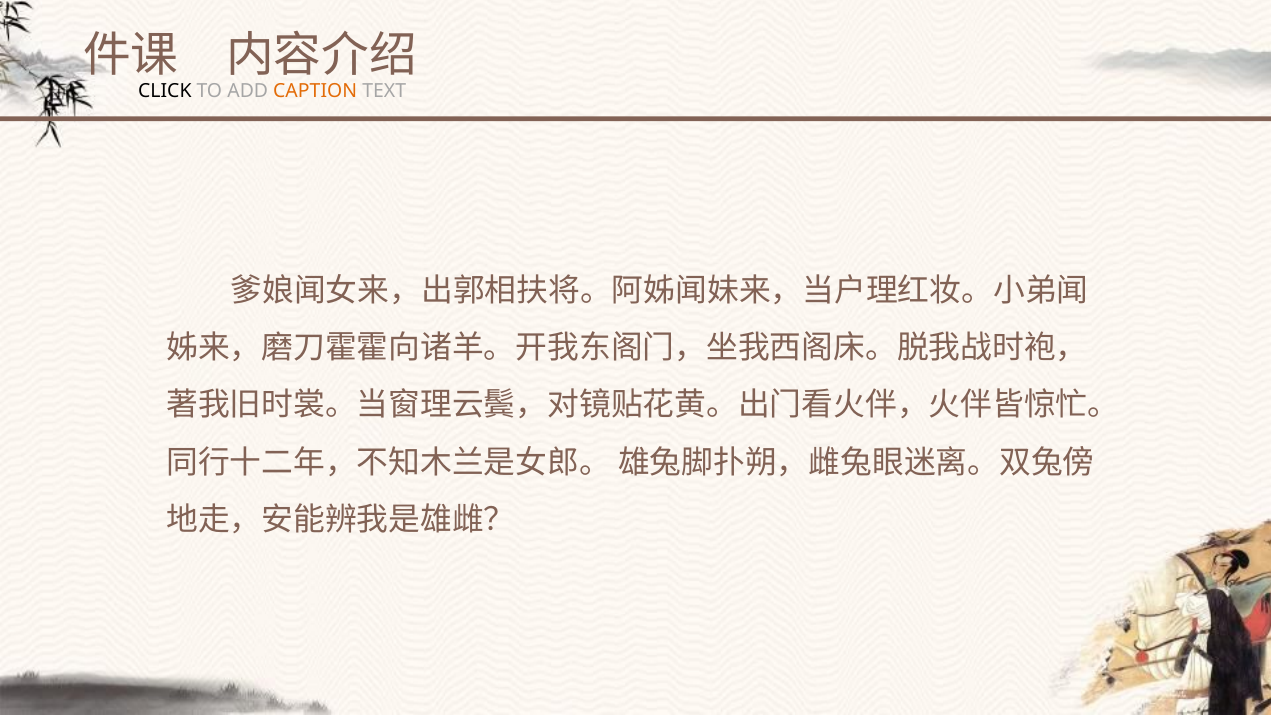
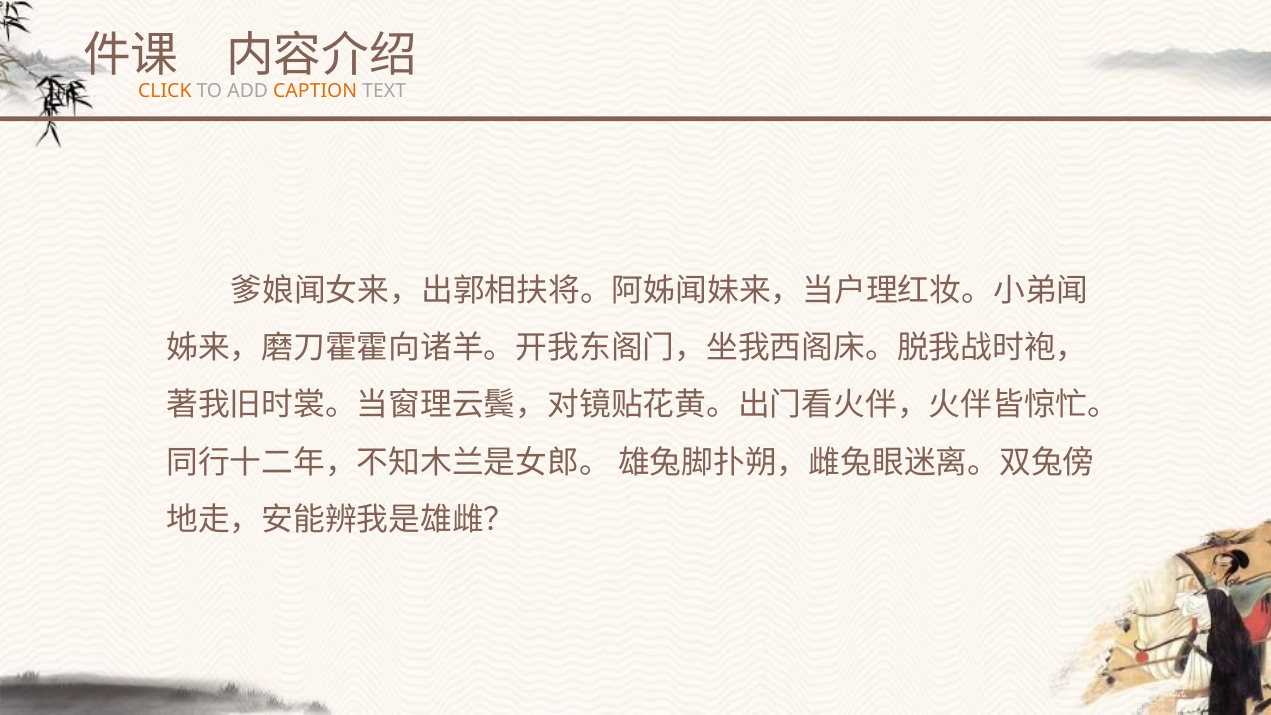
CLICK colour: black -> orange (165, 91)
